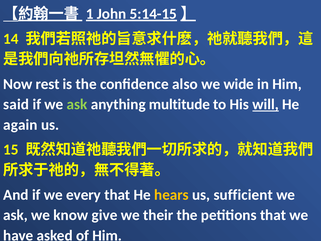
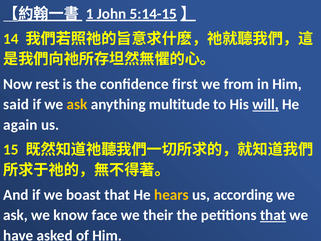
also: also -> first (185, 84)
wide: wide -> from (239, 84)
ask colour: light green -> yellow (77, 104)
every: every -> boast (84, 195)
sufficient: sufficient -> according (243, 195)
give: give -> face (105, 215)
that underline: none -> present (273, 215)
